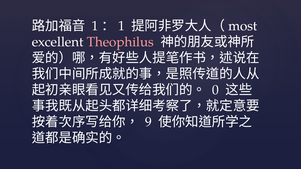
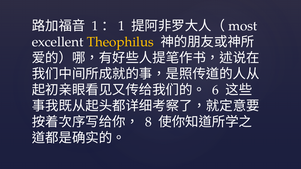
Theophilus colour: pink -> yellow (120, 42)
0: 0 -> 6 (215, 90)
9: 9 -> 8 (149, 122)
